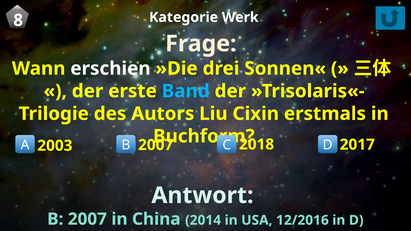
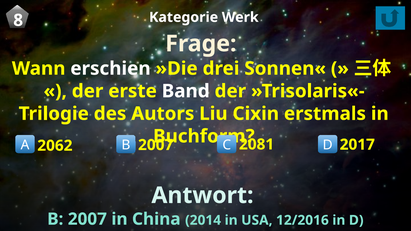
Band colour: light blue -> white (186, 91)
2018: 2018 -> 2081 (257, 144)
2003: 2003 -> 2062 (55, 146)
